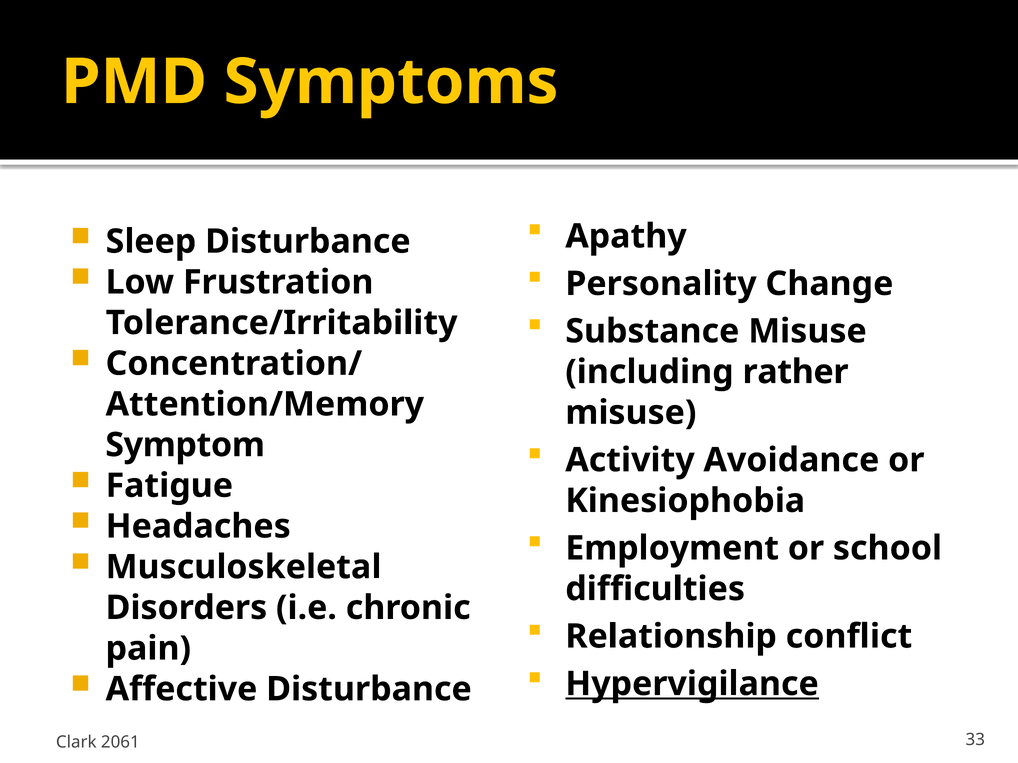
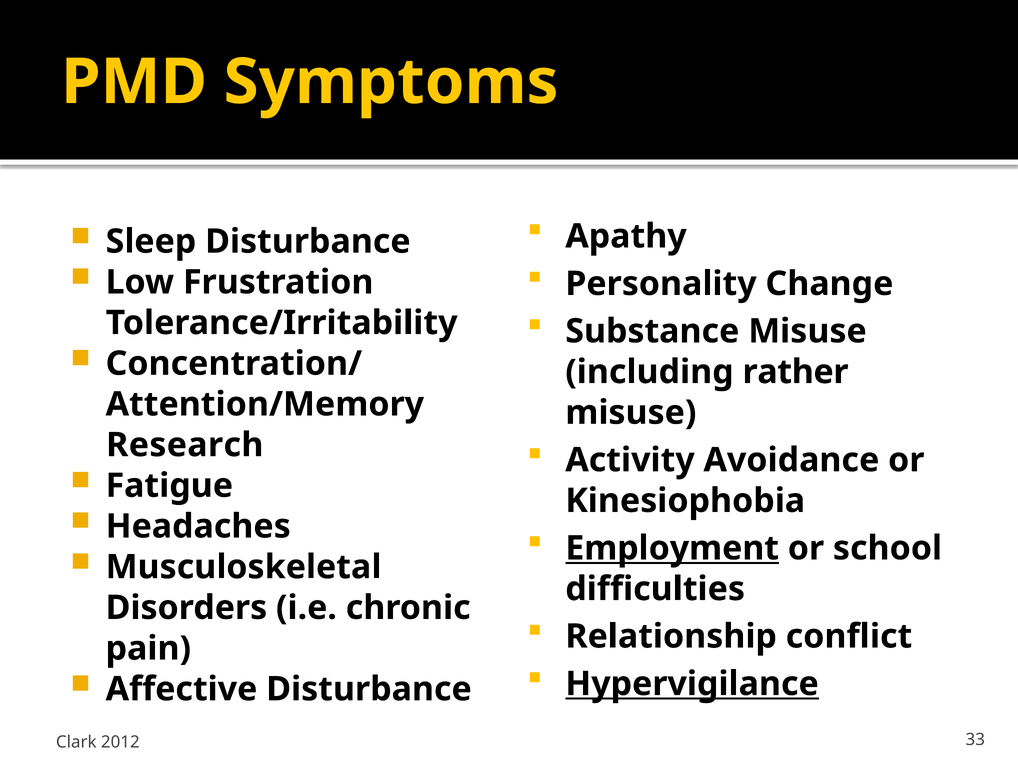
Symptom: Symptom -> Research (185, 445)
Employment underline: none -> present (672, 549)
2061: 2061 -> 2012 (120, 743)
